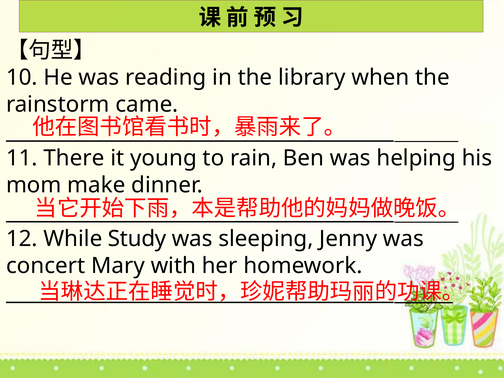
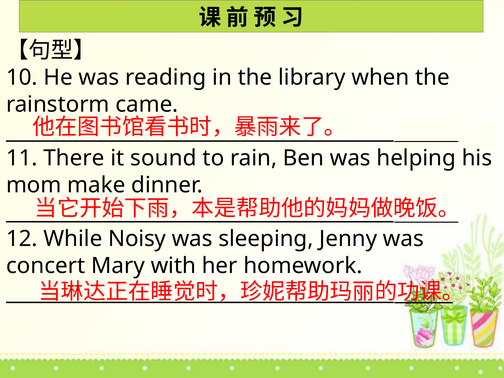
young: young -> sound (163, 158)
Study: Study -> Noisy (137, 239)
